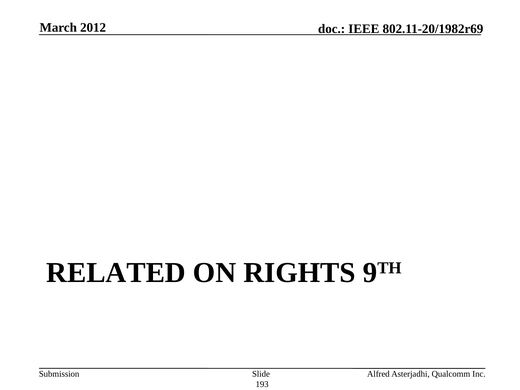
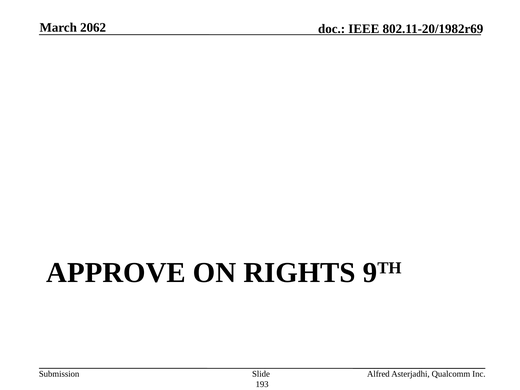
2012: 2012 -> 2062 (93, 28)
RELATED: RELATED -> APPROVE (116, 273)
